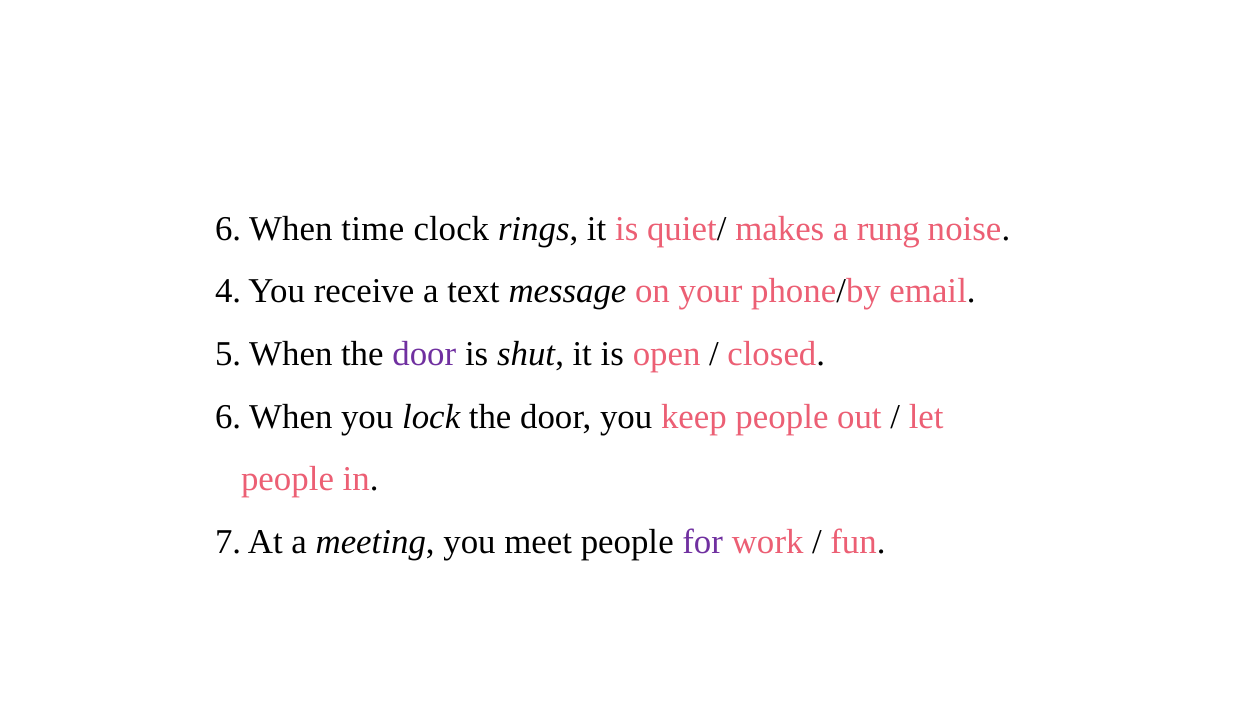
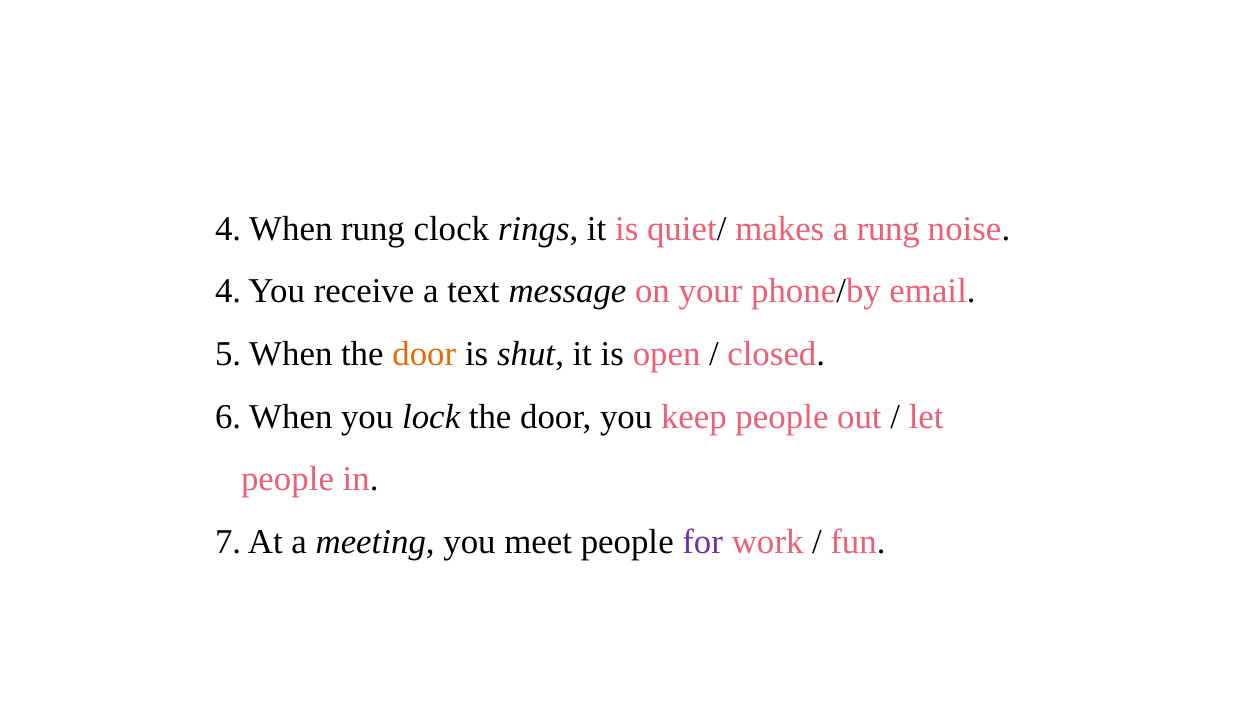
6: 6 -> 4 (228, 229)
When time: time -> rung (373, 229)
door colour: purple -> orange (424, 354)
